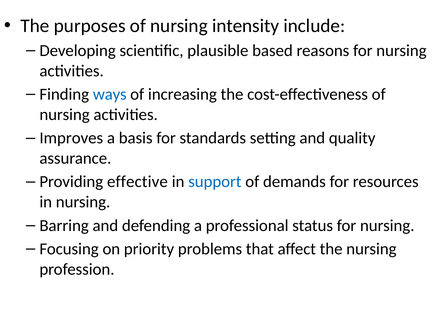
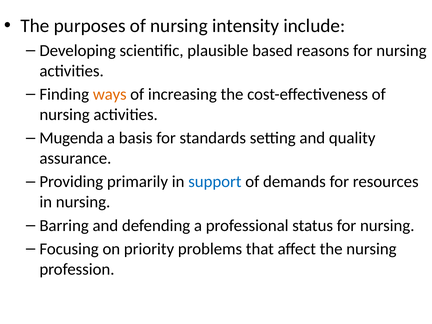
ways colour: blue -> orange (110, 94)
Improves: Improves -> Mugenda (71, 138)
effective: effective -> primarily (137, 182)
